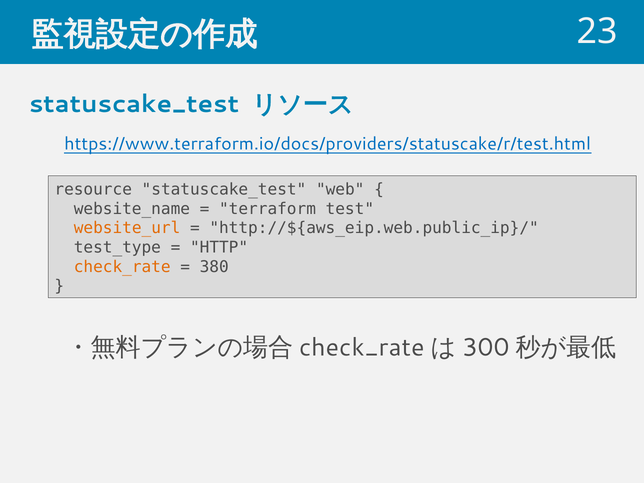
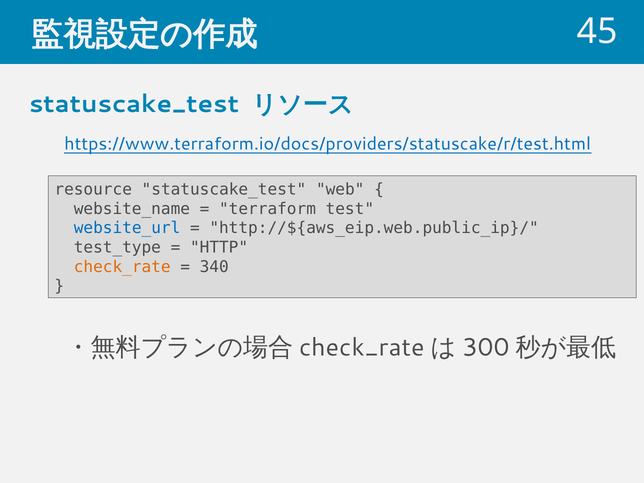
23: 23 -> 45 (597, 31)
website_url colour: orange -> blue (127, 228)
380: 380 -> 340 (214, 267)
